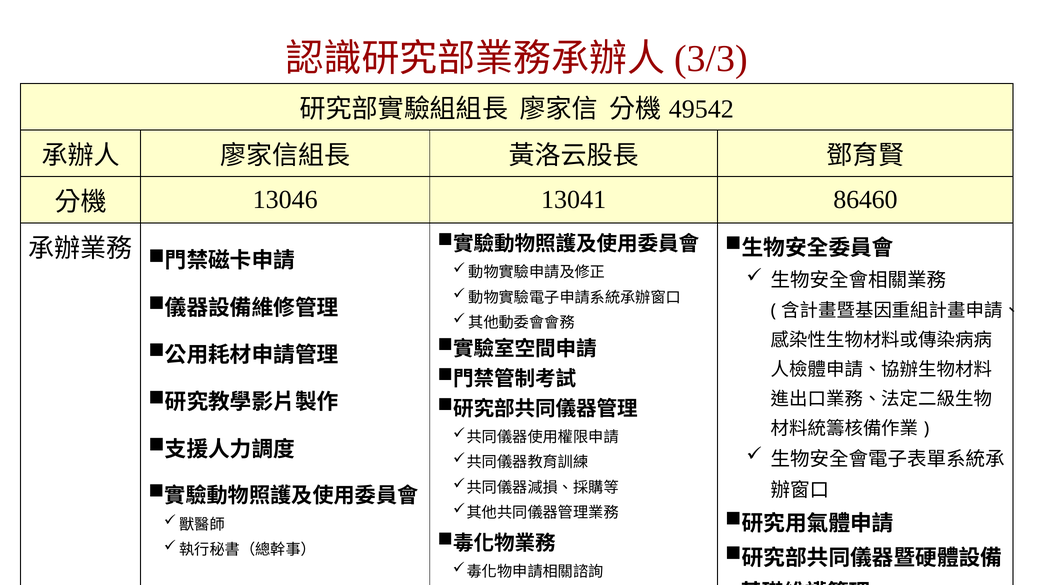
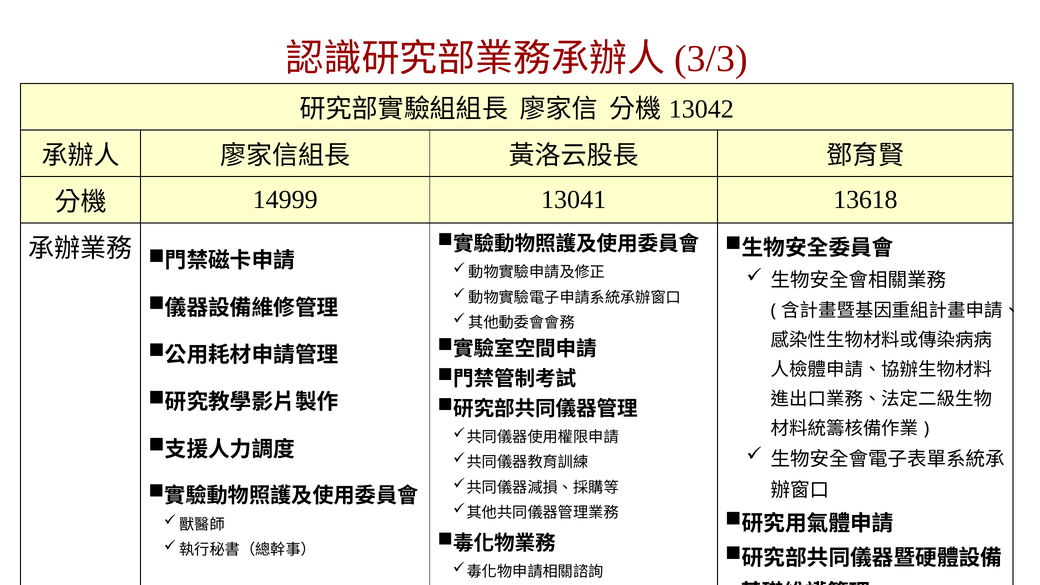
49542: 49542 -> 13042 (701, 109)
13046: 13046 -> 14999 (285, 200)
86460: 86460 -> 13618 (865, 200)
